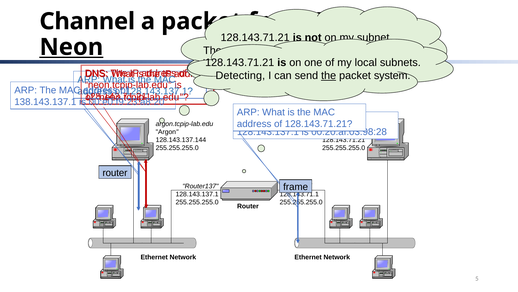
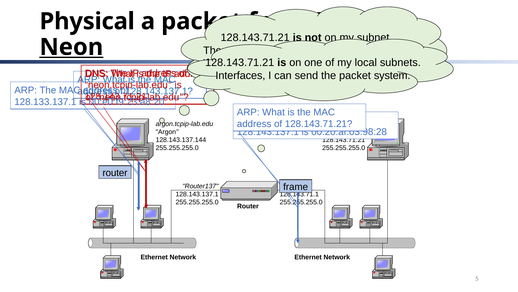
Channel: Channel -> Physical (87, 21)
Detecting: Detecting -> Interfaces (240, 75)
the underline: present -> none (329, 75)
138.143.137.1: 138.143.137.1 -> 128.133.137.1 (45, 102)
